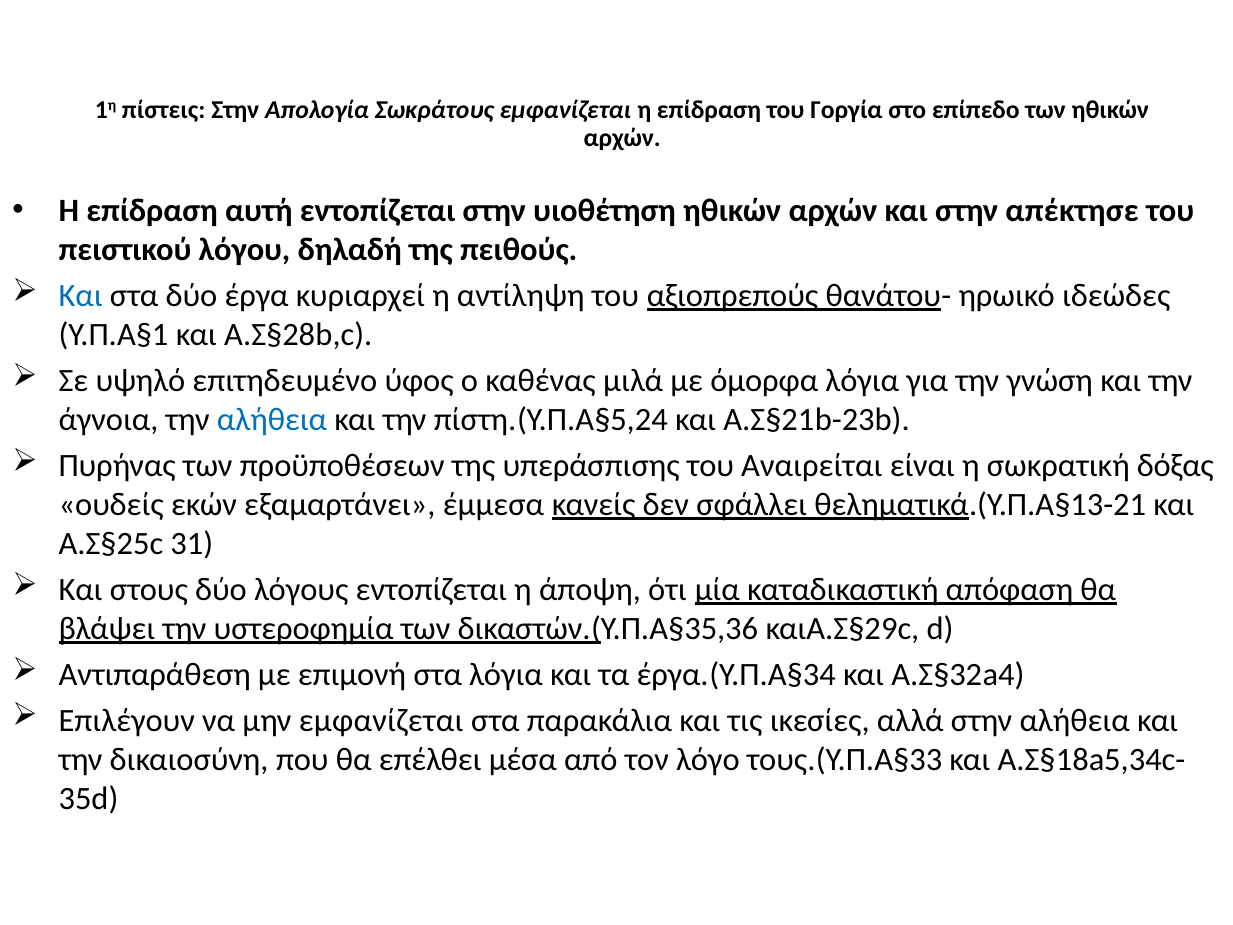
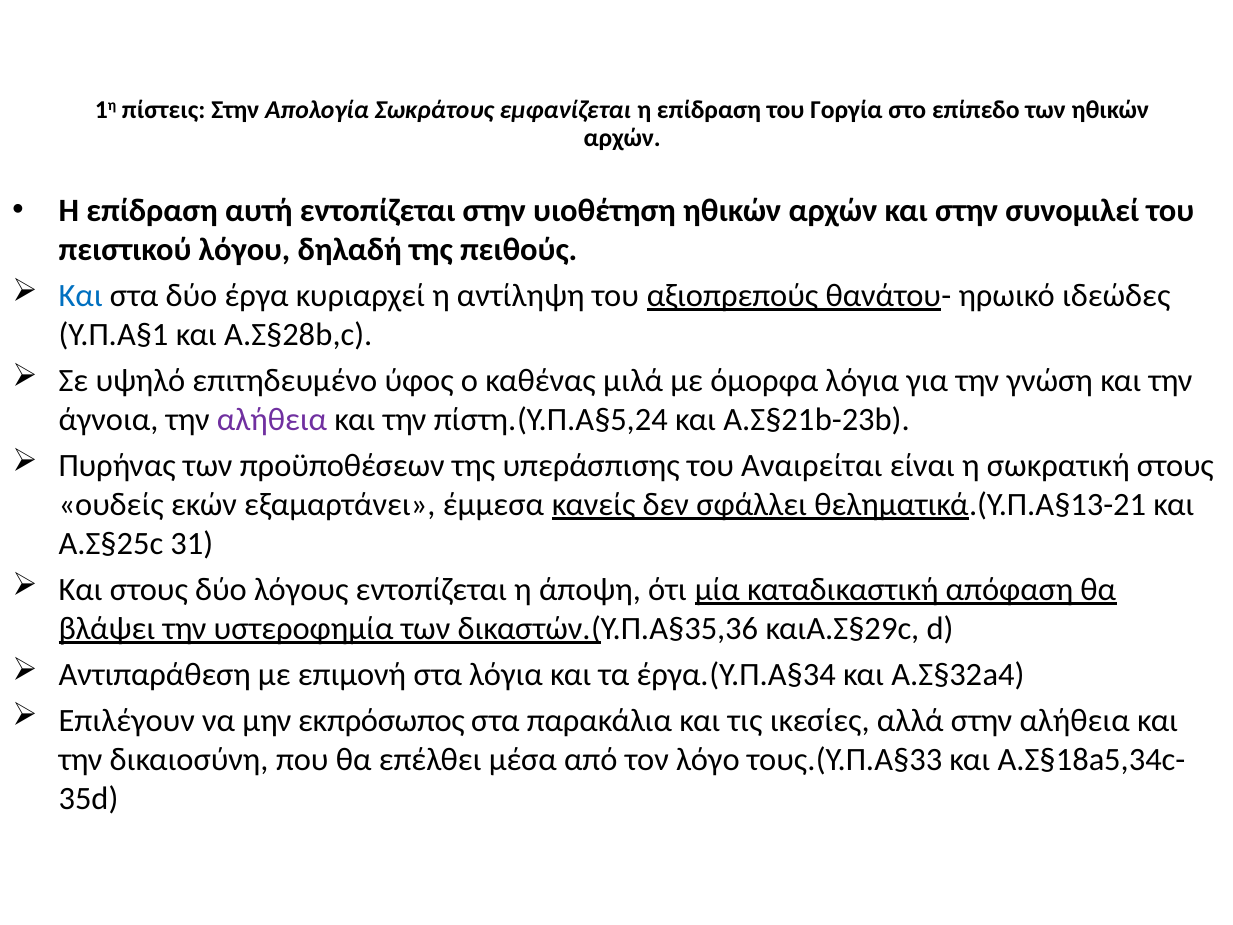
απέκτησε: απέκτησε -> συνομιλεί (1072, 211)
αλήθεια colour: blue -> purple (272, 420)
σωκρατική δόξας: δόξας -> στους (1175, 466)
μην εμφανίζεται: εμφανίζεται -> εκπρόσωπος (382, 720)
